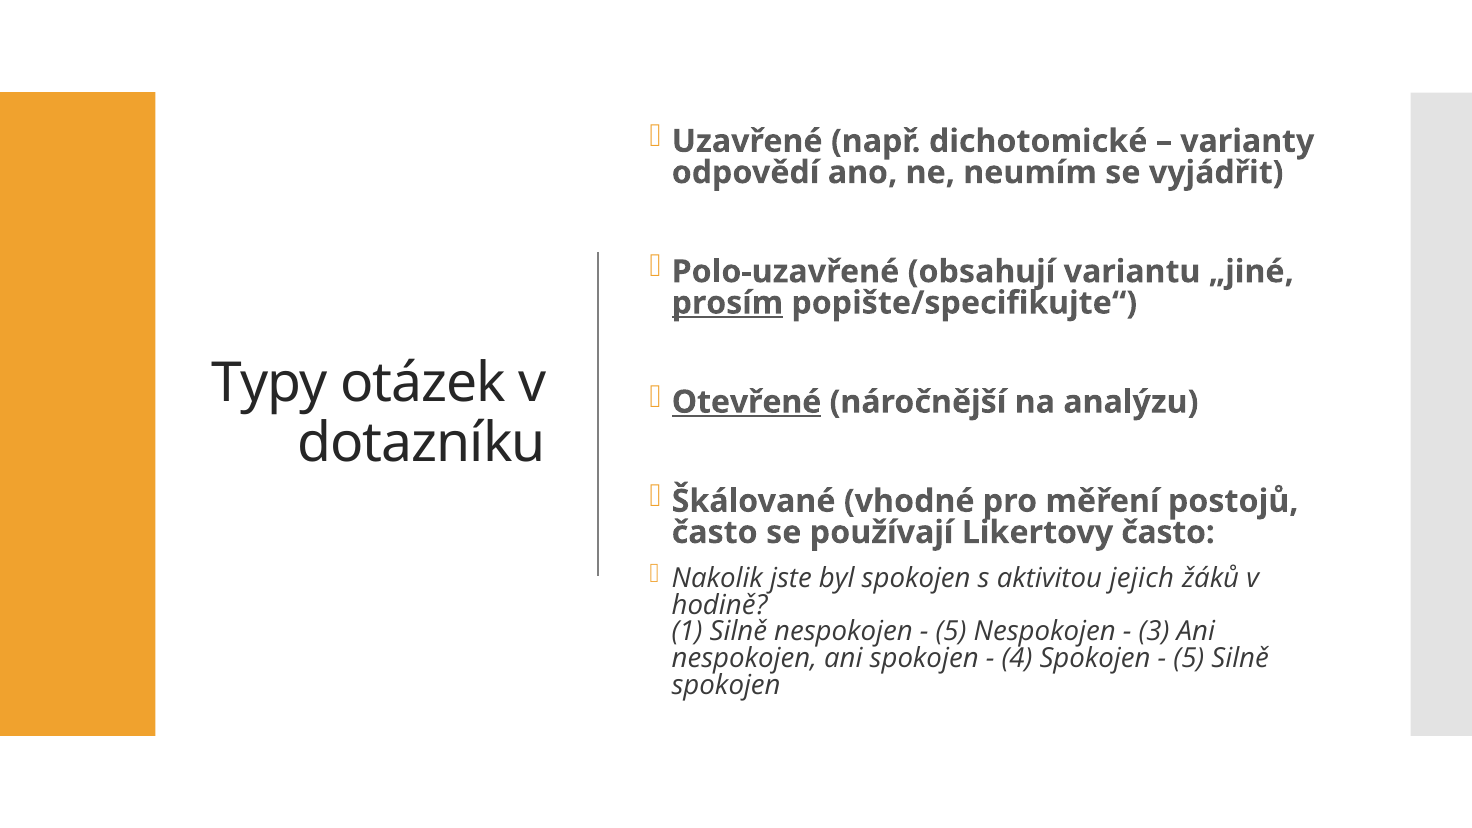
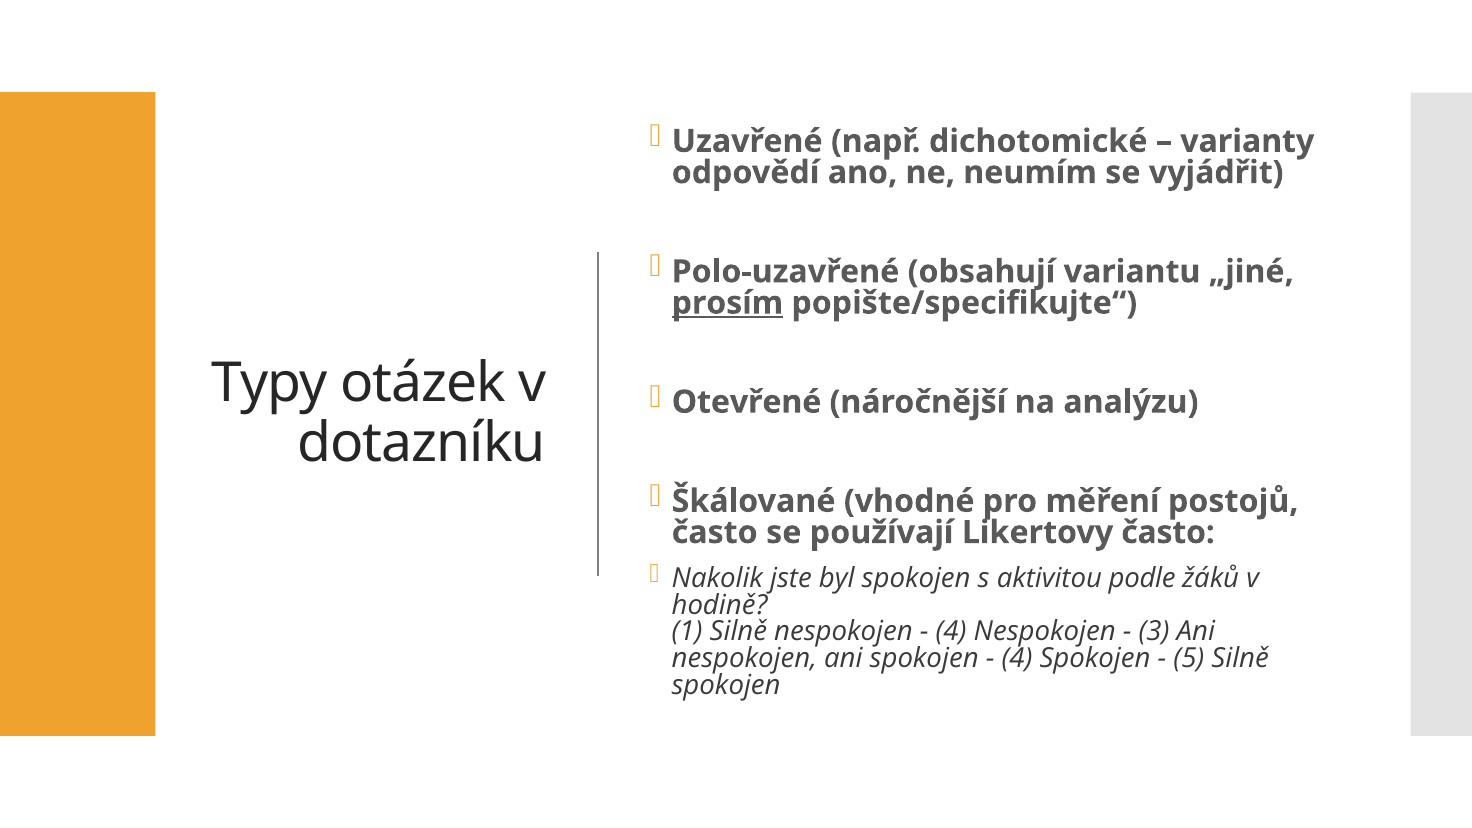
Otevřené underline: present -> none (747, 402)
jejich: jejich -> podle (1142, 578)
5: 5 -> 4 (951, 632)
